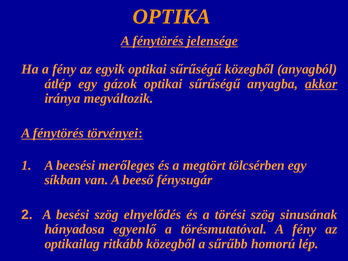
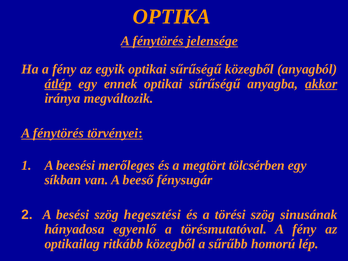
átlép underline: none -> present (58, 84)
gázok: gázok -> ennek (121, 84)
elnyelődés: elnyelődés -> hegesztési (152, 215)
